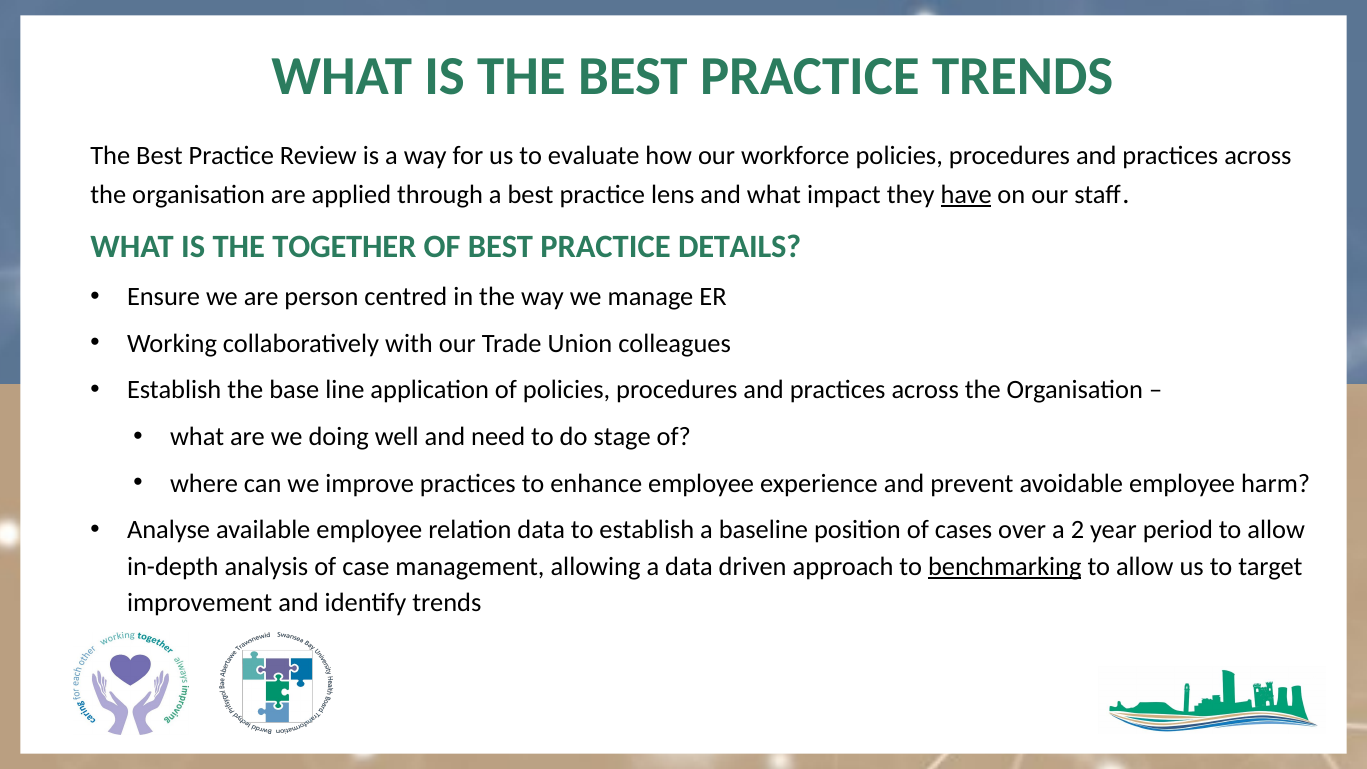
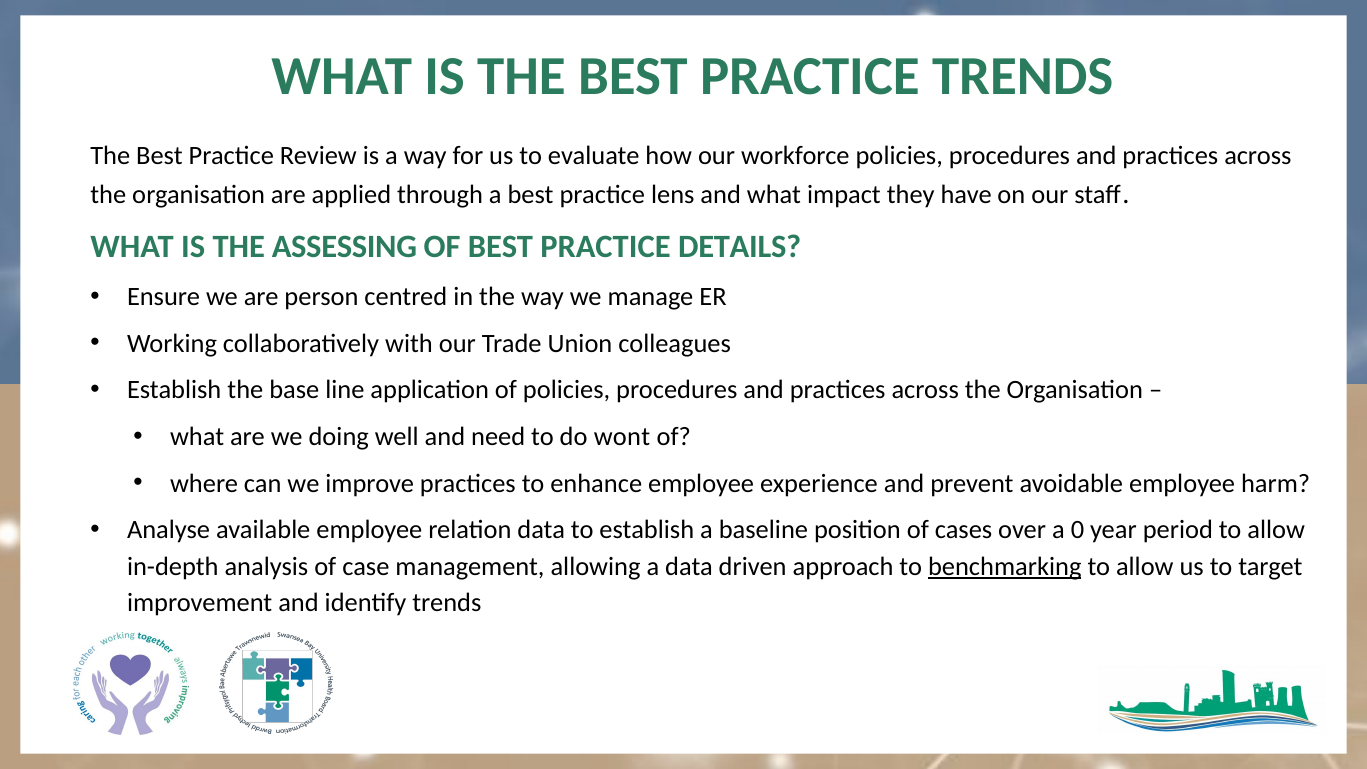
have underline: present -> none (966, 195)
TOGETHER: TOGETHER -> ASSESSING (344, 247)
stage: stage -> wont (622, 437)
2: 2 -> 0 (1077, 530)
